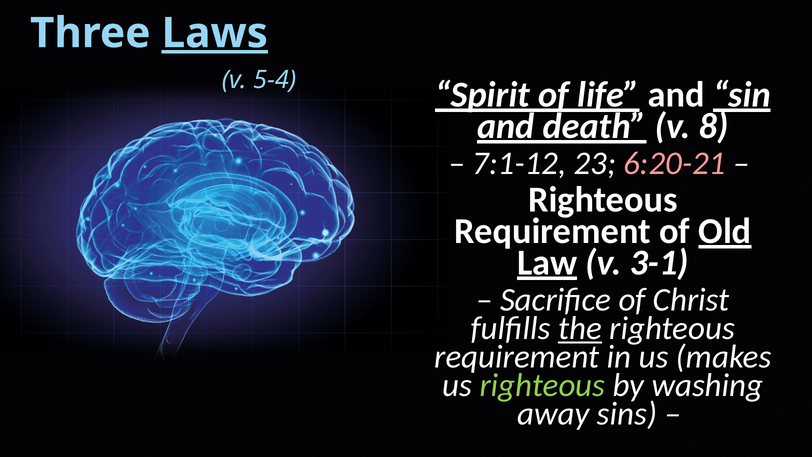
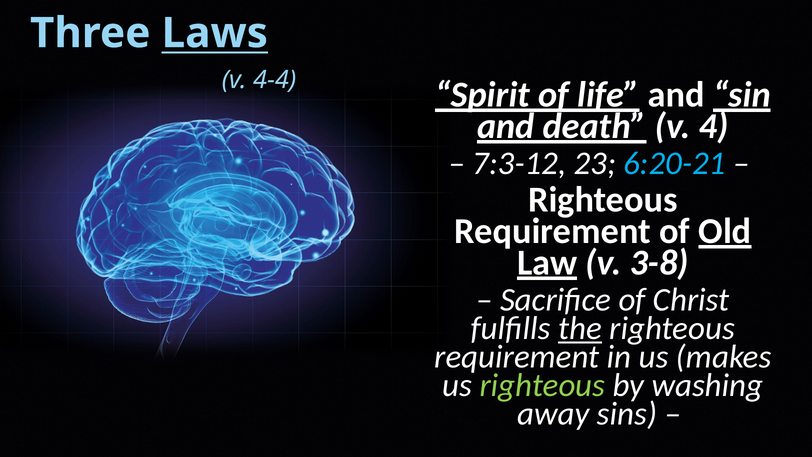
Laws underline: present -> none (215, 33)
5-4: 5-4 -> 4-4 (275, 80)
8: 8 -> 4 (714, 126)
7:1-12: 7:1-12 -> 7:3-12 (519, 163)
6:20-21 colour: pink -> light blue (674, 163)
3-1: 3-1 -> 3-8 (659, 263)
